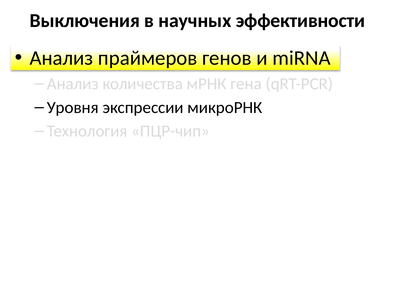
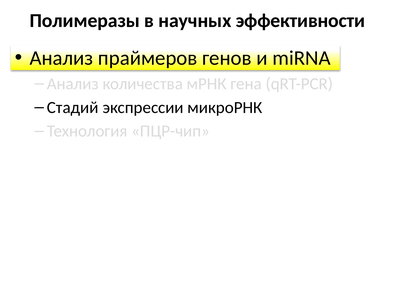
Выключения: Выключения -> Полимеразы (85, 21)
Уровня: Уровня -> Стадий (73, 108)
